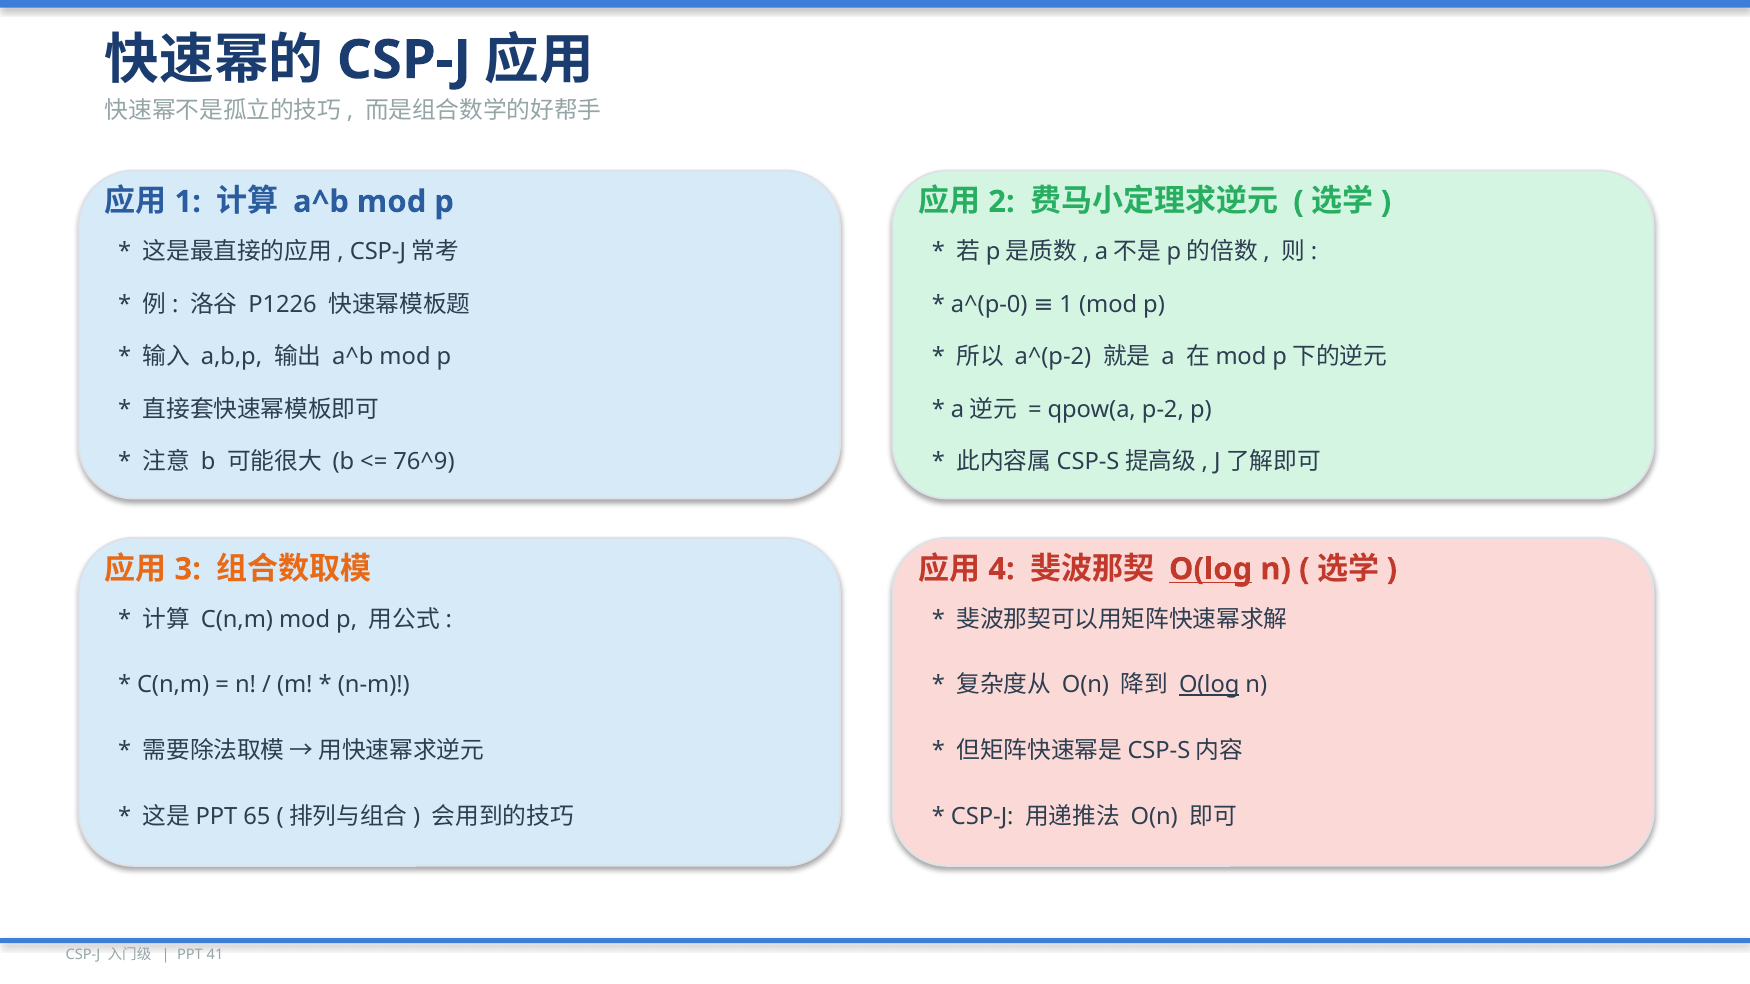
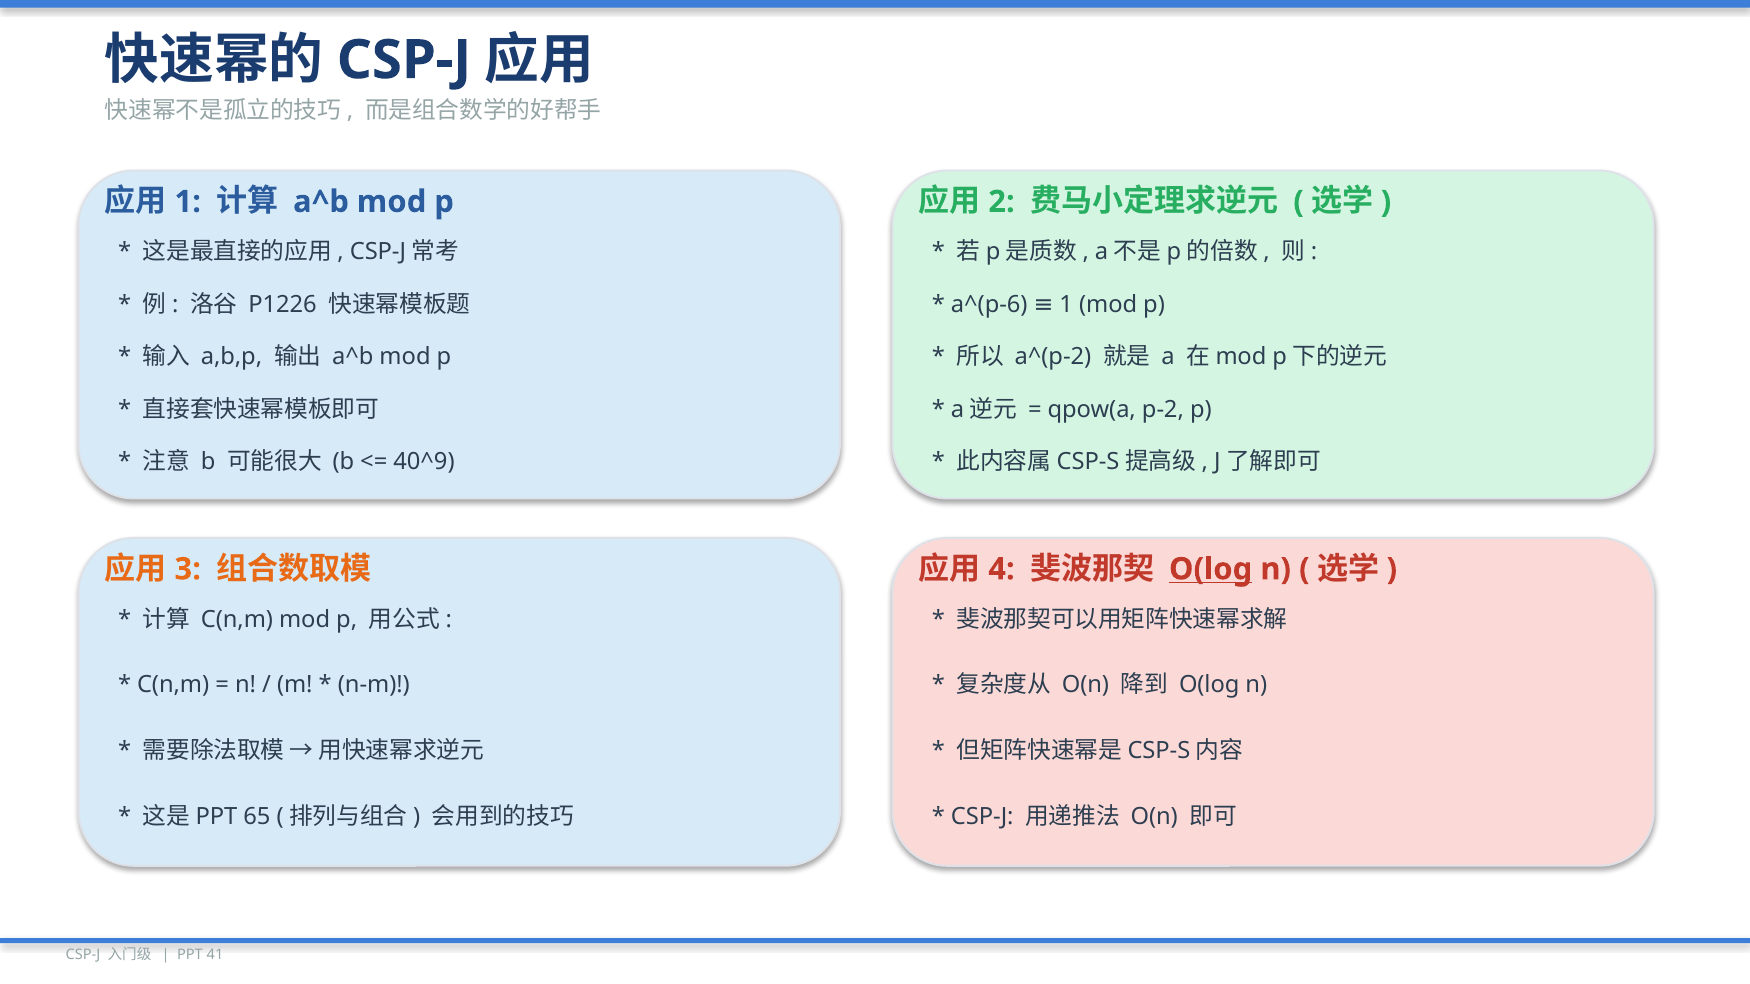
a^(p-0: a^(p-0 -> a^(p-6 (989, 305)
76^9: 76^9 -> 40^9 (424, 462)
O(log underline: present -> none (1209, 685)
